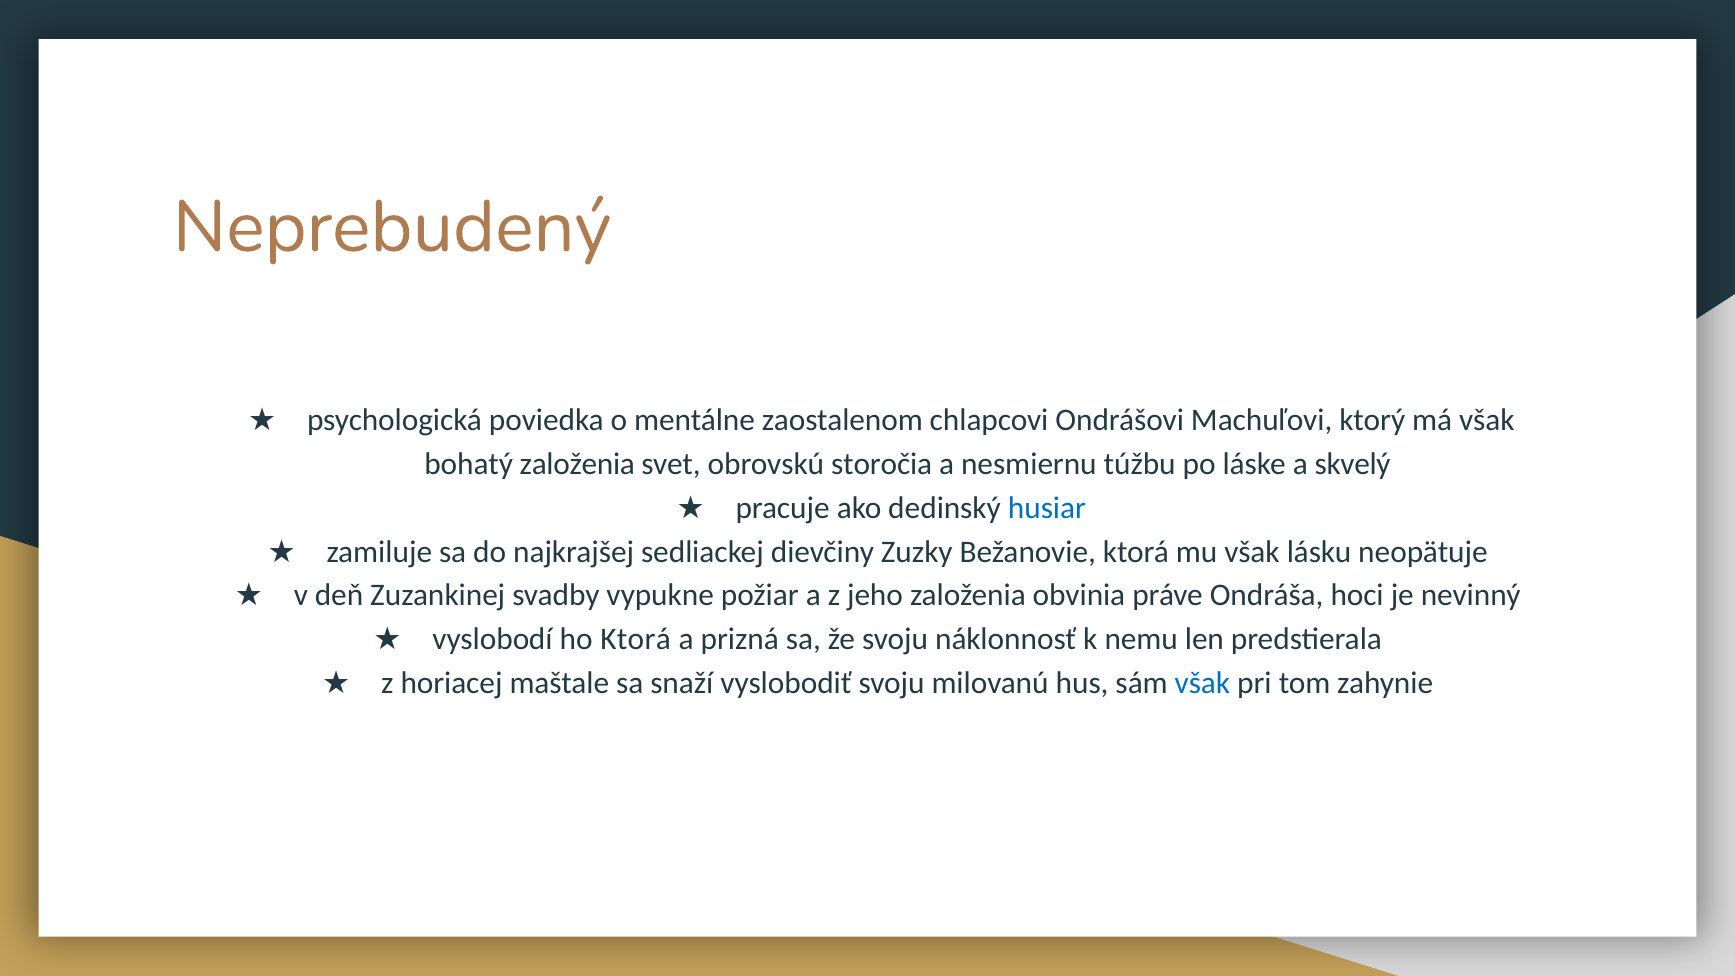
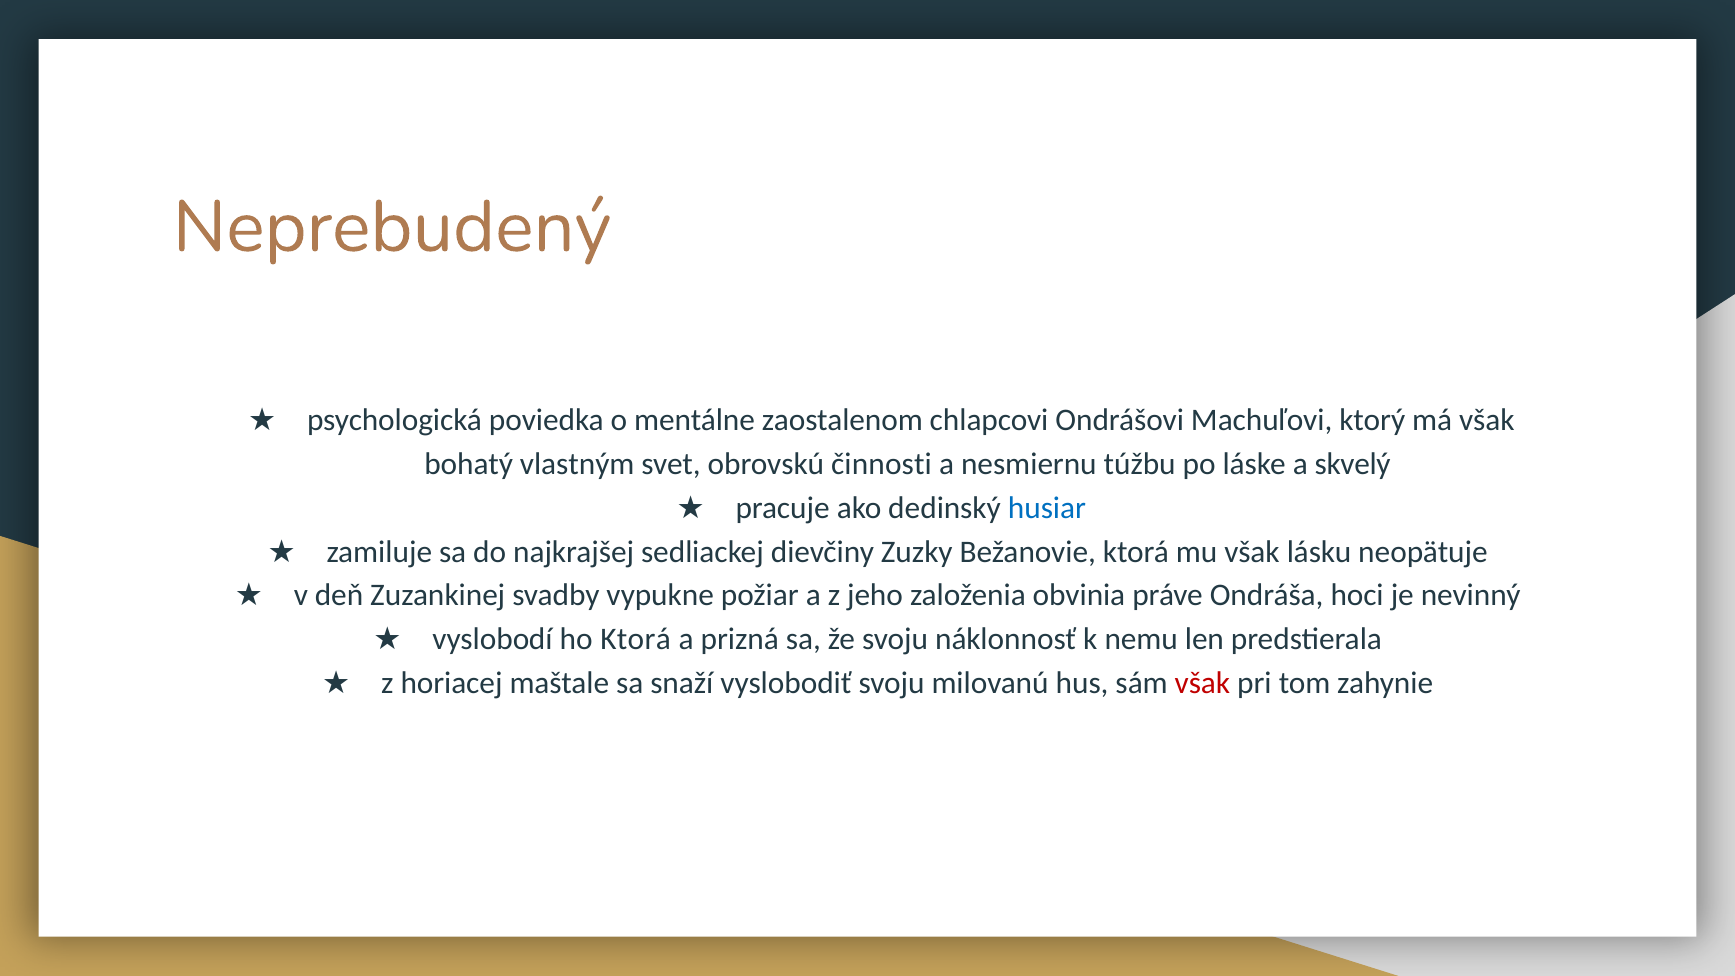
bohatý založenia: založenia -> vlastným (577, 464)
storočia: storočia -> činnosti (881, 464)
však colour: blue -> red (1202, 683)
